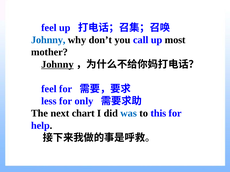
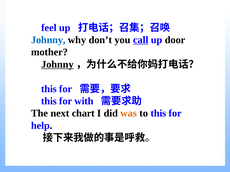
call underline: none -> present (141, 40)
most: most -> door (175, 40)
feel: feel -> this (49, 89)
less: less -> this (49, 101)
only: only -> with (84, 101)
was colour: blue -> orange (129, 114)
